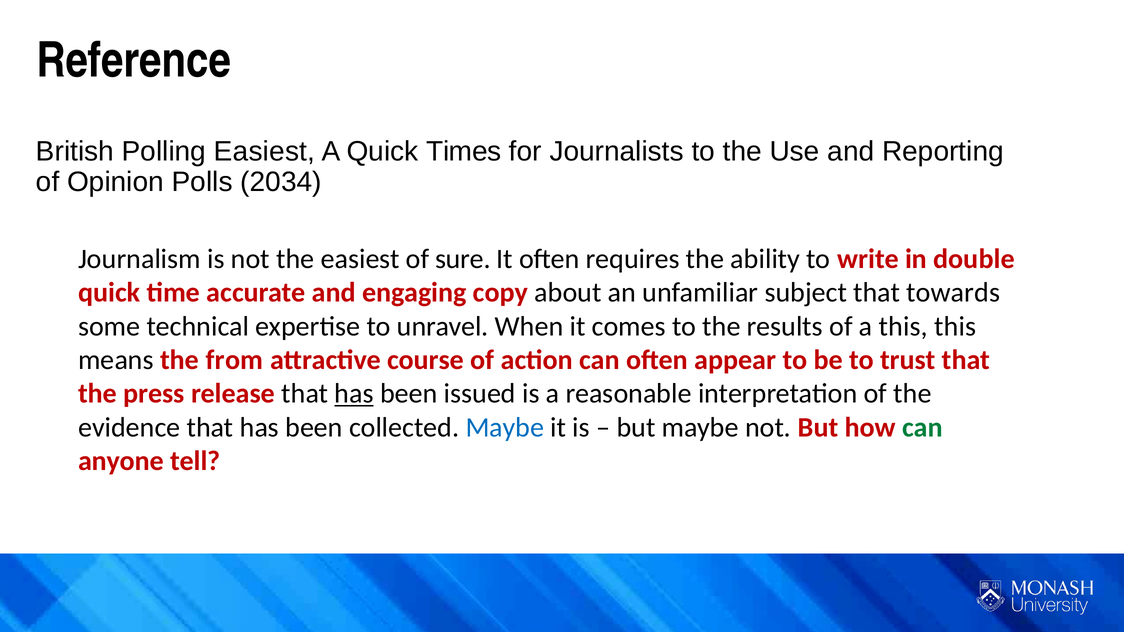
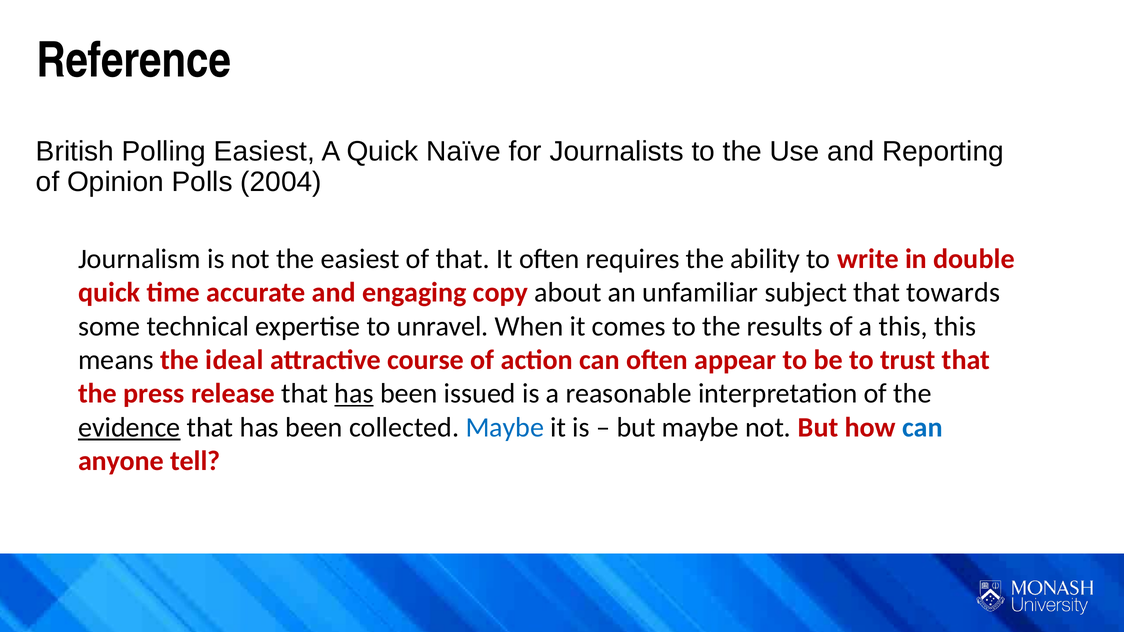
Times: Times -> Naïve (464, 152)
2034: 2034 -> 2004 (281, 182)
of sure: sure -> that (463, 259)
from: from -> ideal (234, 360)
evidence underline: none -> present (129, 428)
can colour: green -> blue (922, 428)
